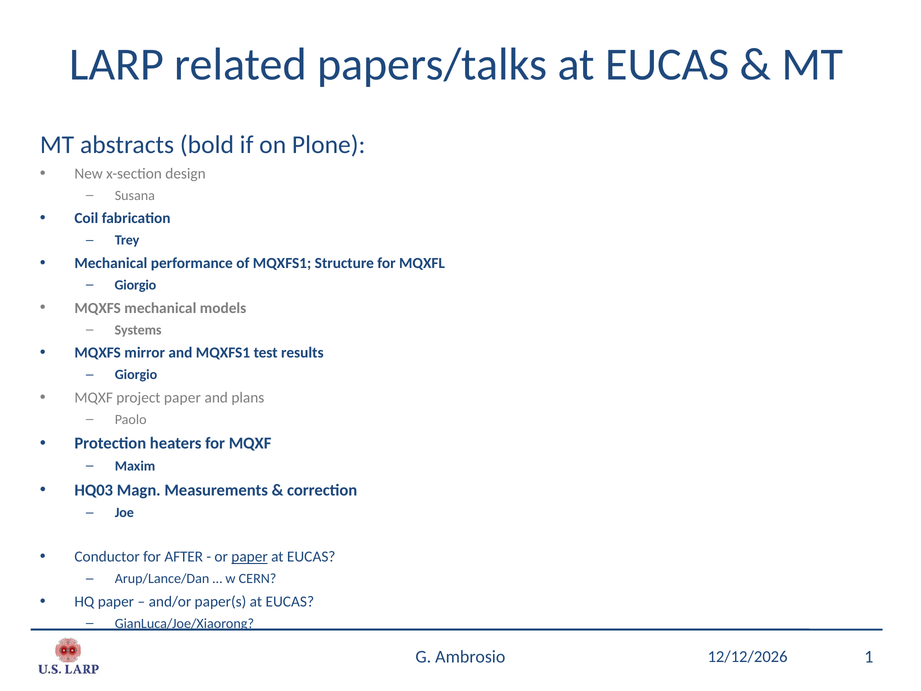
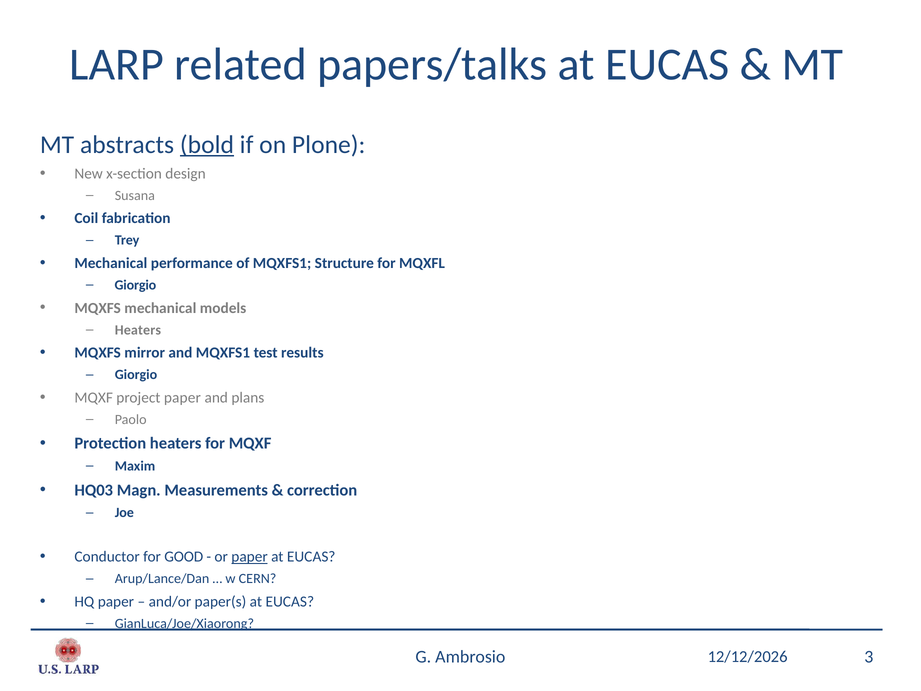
bold underline: none -> present (207, 145)
Systems: Systems -> Heaters (138, 330)
AFTER: AFTER -> GOOD (184, 557)
1: 1 -> 3 (869, 656)
